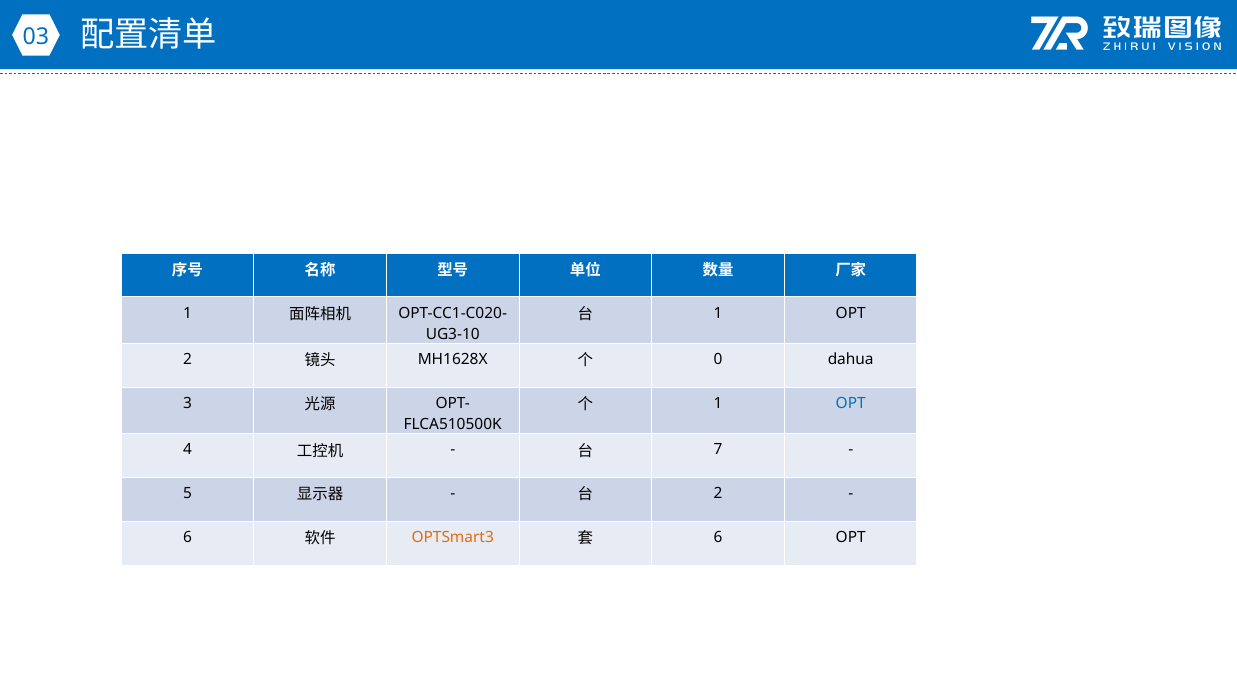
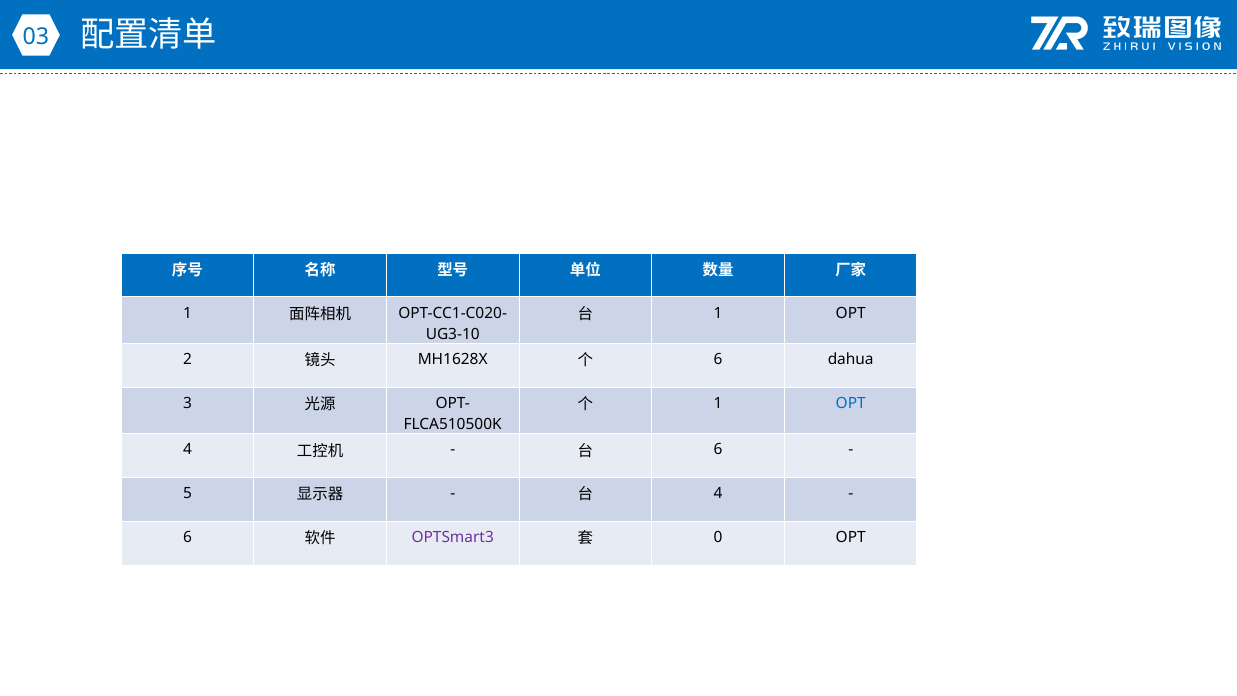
0: 0 -> 6 (718, 359)
7: 7 -> 6 (718, 450)
2: 2 -> 4 (718, 493)
OPTSmart3 colour: orange -> purple (453, 537)
6: 6 -> 0 (718, 537)
